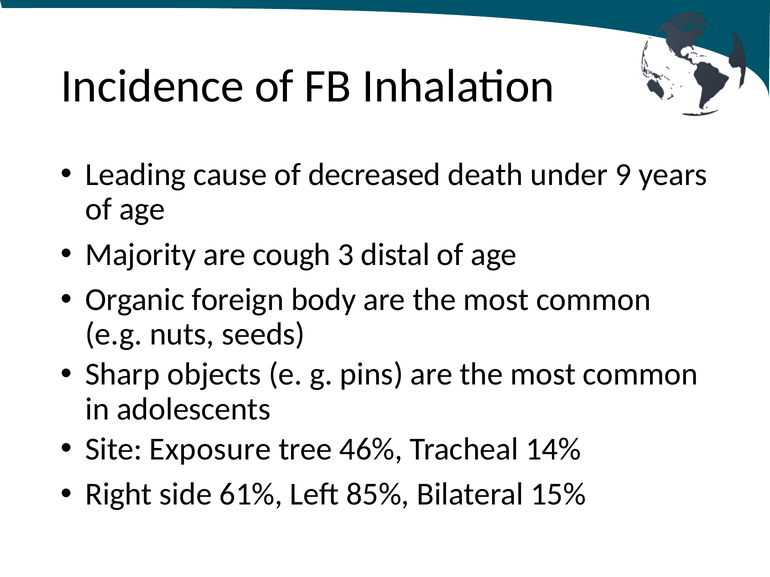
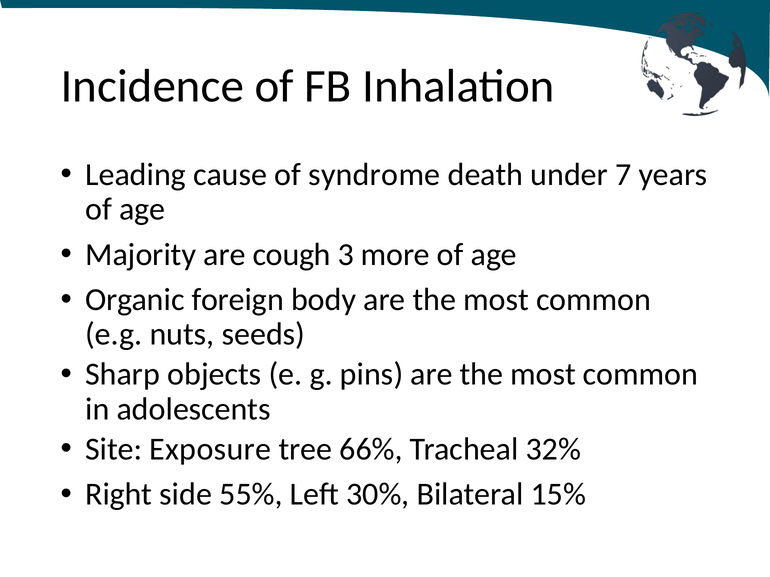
decreased: decreased -> syndrome (374, 175)
9: 9 -> 7 (623, 175)
distal: distal -> more (395, 255)
46%: 46% -> 66% (371, 449)
14%: 14% -> 32% (553, 449)
61%: 61% -> 55% (251, 495)
85%: 85% -> 30% (378, 495)
